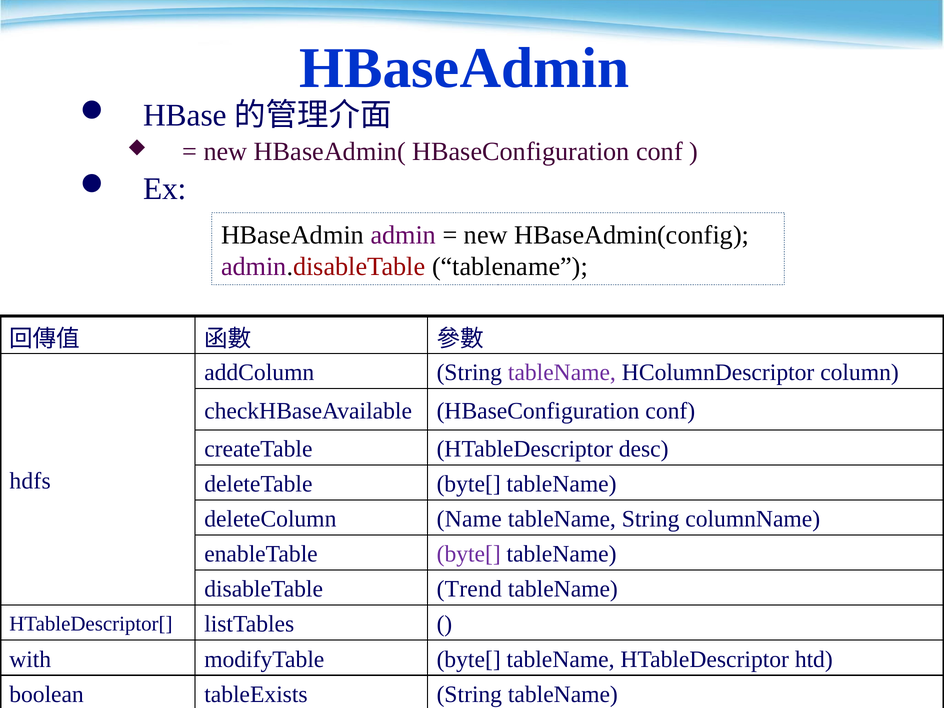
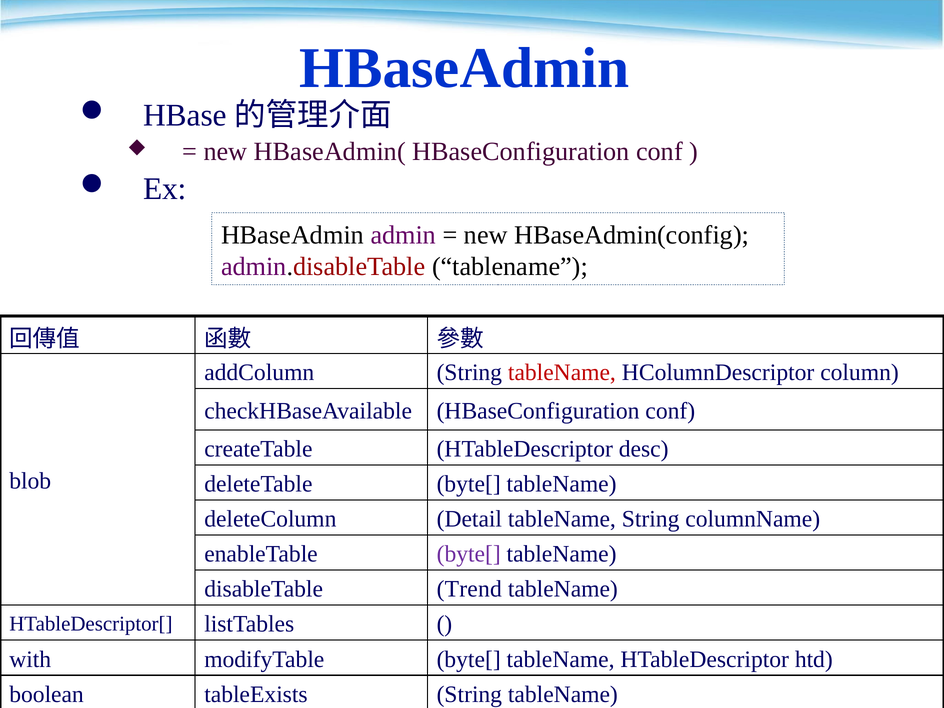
tableName colour: purple -> red (562, 373)
hdfs: hdfs -> blob (30, 481)
Name: Name -> Detail (469, 519)
